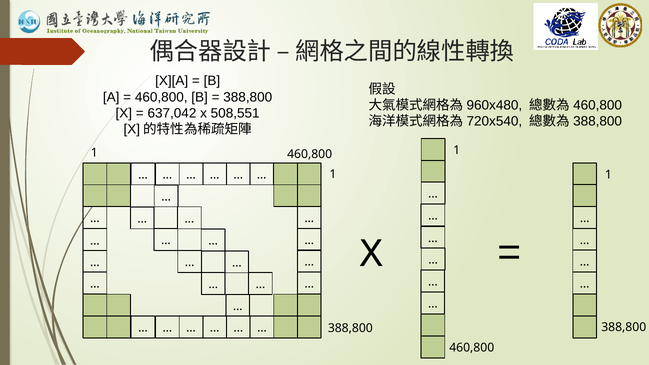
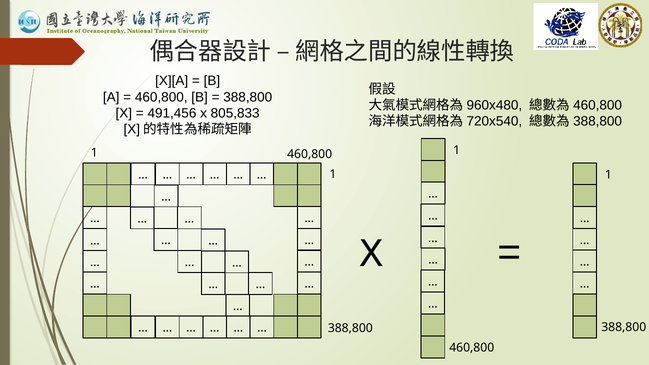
637,042: 637,042 -> 491,456 (172, 113)
508,551: 508,551 -> 805,833 (235, 113)
